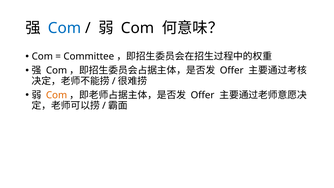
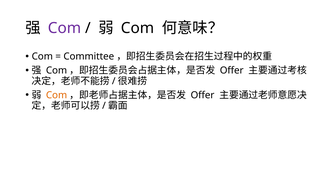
Com colour: blue -> purple (64, 28)
